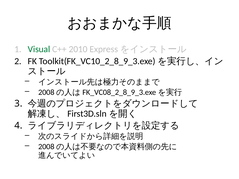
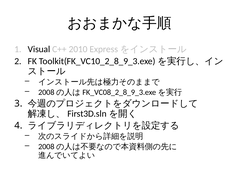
Visual colour: green -> black (39, 49)
